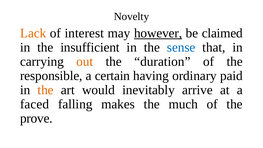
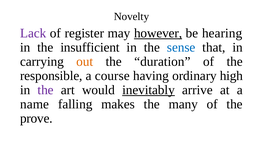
Lack colour: orange -> purple (33, 33)
interest: interest -> register (84, 33)
claimed: claimed -> hearing (222, 33)
certain: certain -> course (112, 76)
paid: paid -> high (231, 76)
the colour: orange -> purple (46, 90)
inevitably underline: none -> present (149, 90)
faced: faced -> name (35, 104)
much: much -> many (183, 104)
